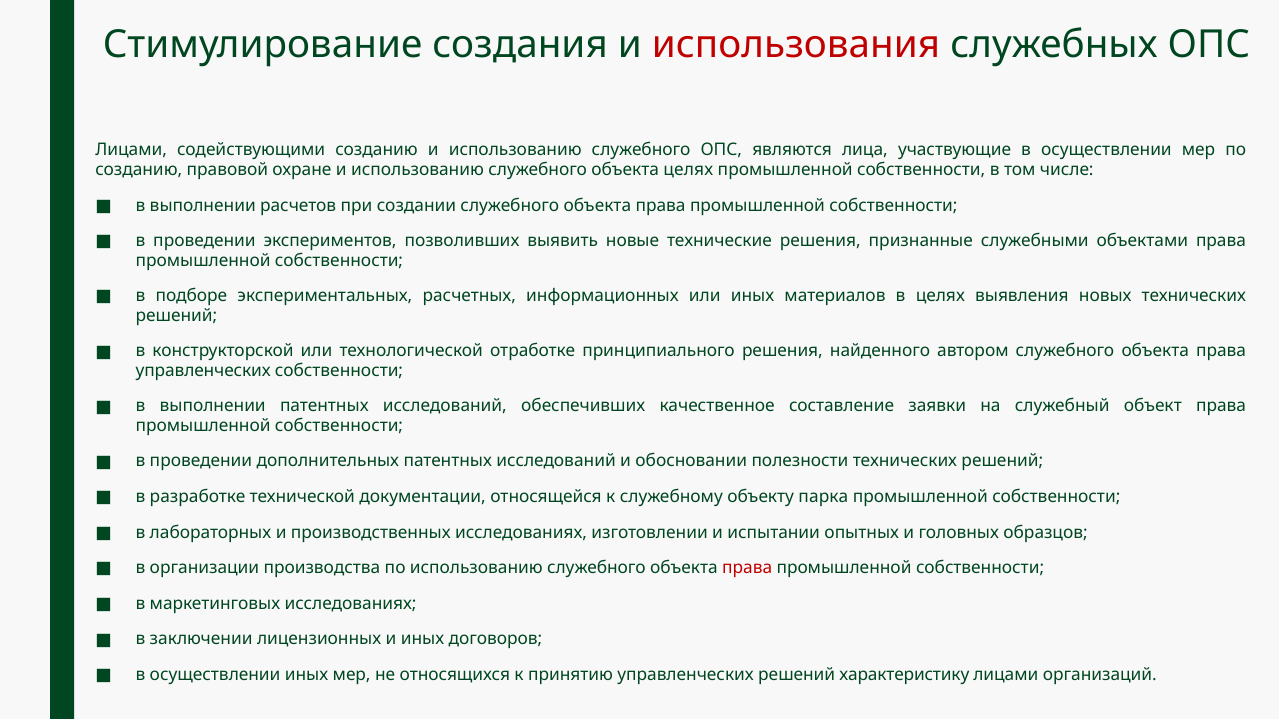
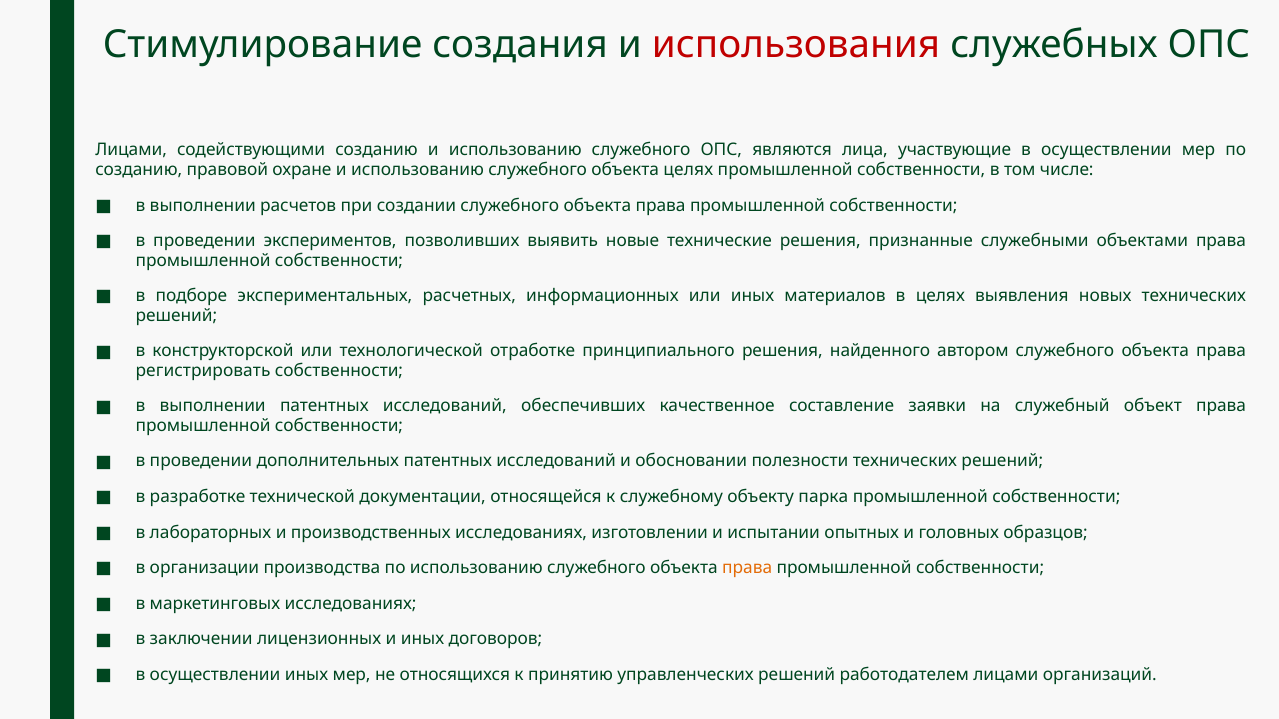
управленческих: управленческих -> регистрировать (203, 371)
права colour: red -> orange (747, 568)
характеристику: характеристику -> работодателем (904, 675)
